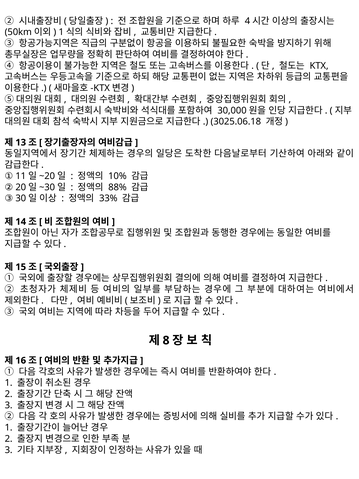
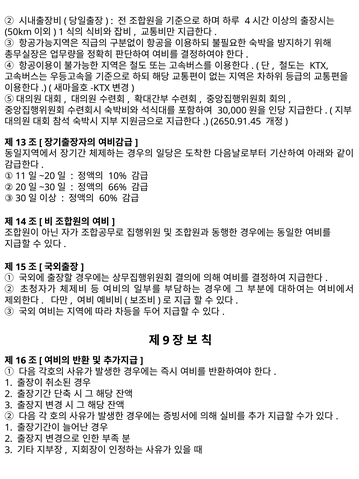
3025.06.18: 3025.06.18 -> 2650.91.45 (236, 122)
88%: 88% -> 66% (117, 187)
33%: 33% -> 60% (108, 198)
8: 8 -> 9 (166, 340)
